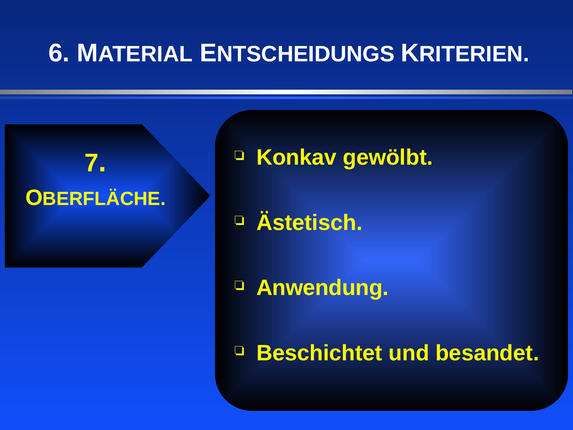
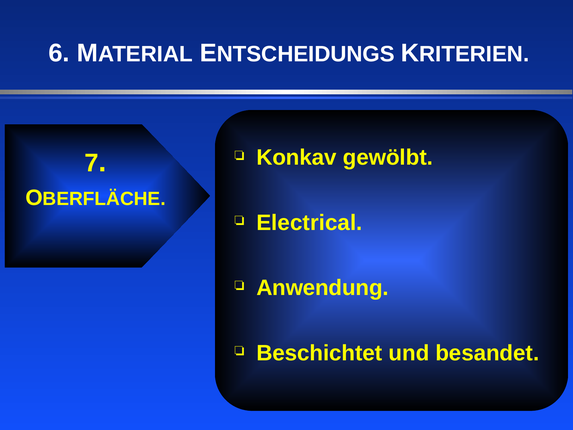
Ästetisch: Ästetisch -> Electrical (309, 223)
